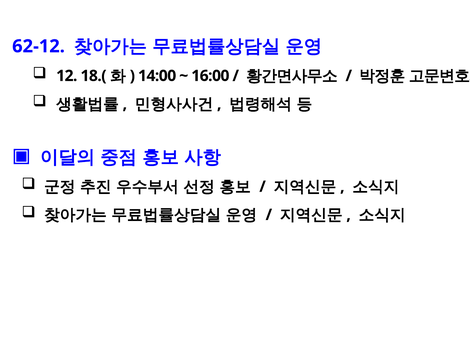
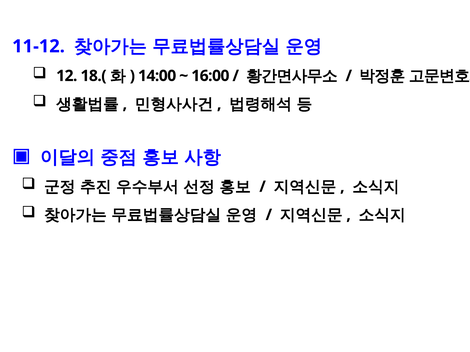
62-12: 62-12 -> 11-12 (38, 46)
